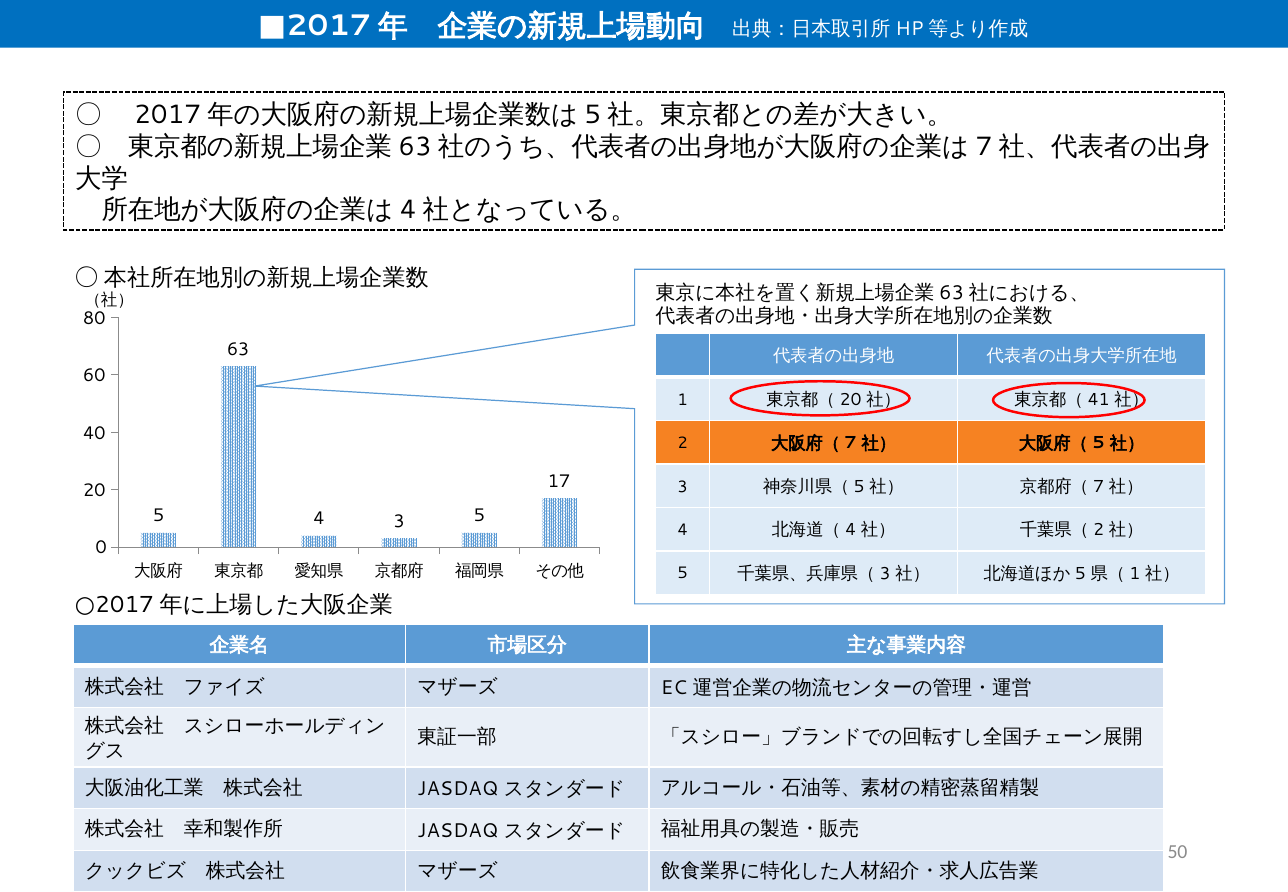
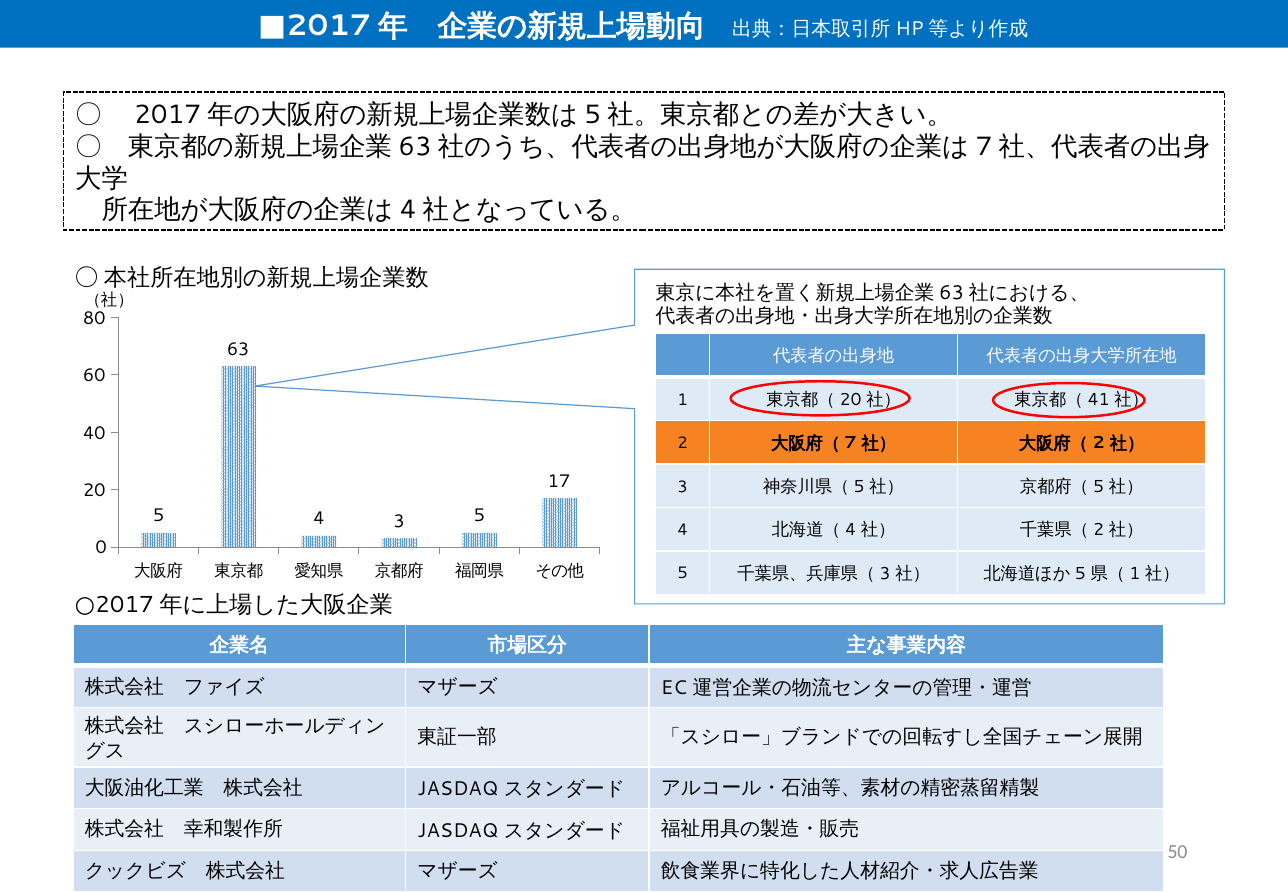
5: 5 -> 2 (1099, 443)
7: 7 -> 5 (1099, 486)
